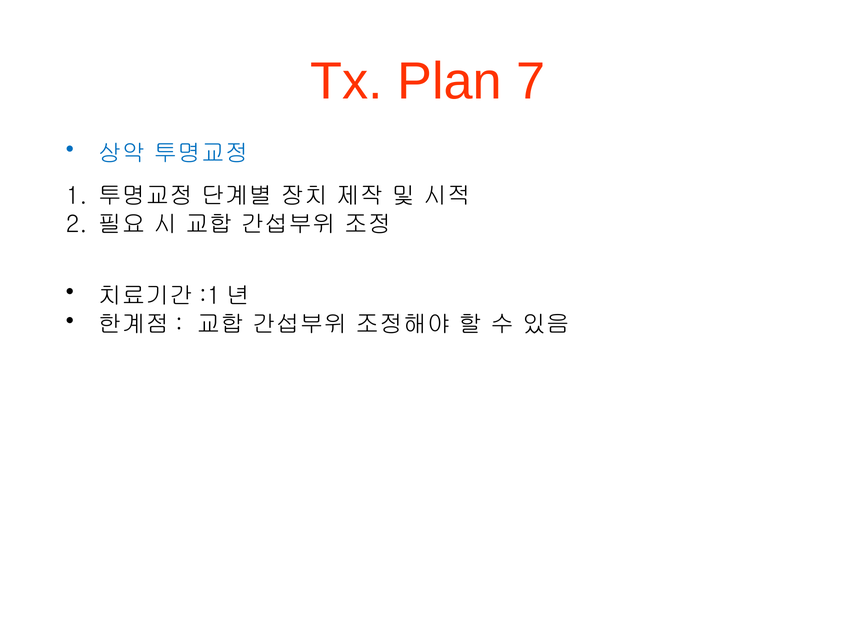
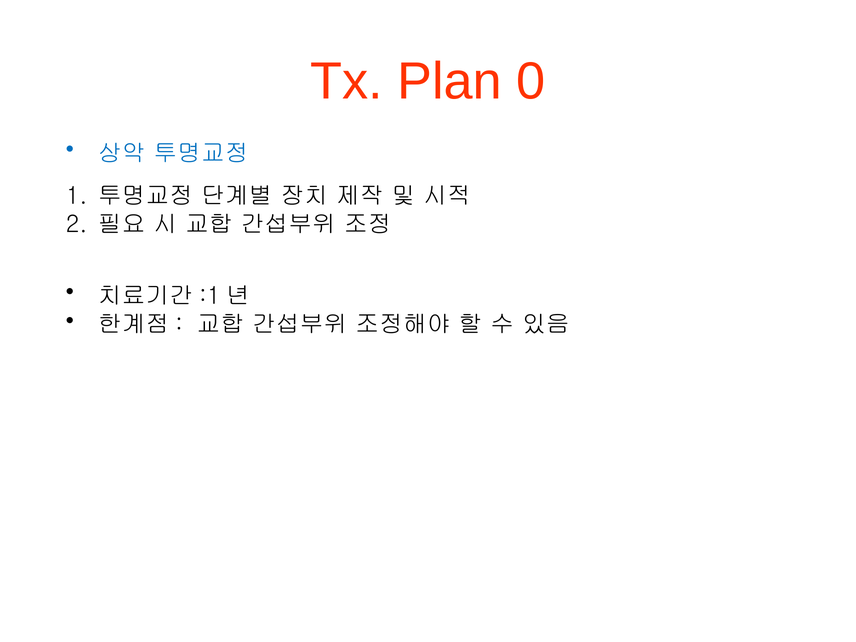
7: 7 -> 0 (531, 82)
